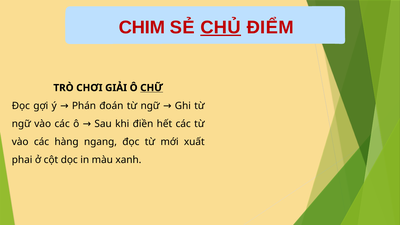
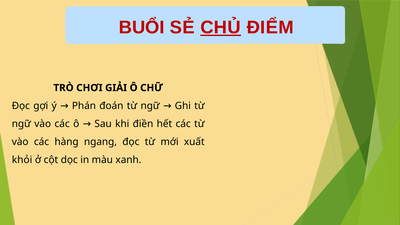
CHIM: CHIM -> BUỔI (142, 27)
CHỮ underline: present -> none (152, 88)
phai: phai -> khỏi (22, 160)
